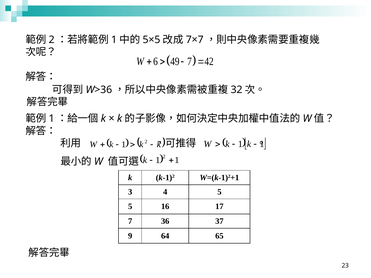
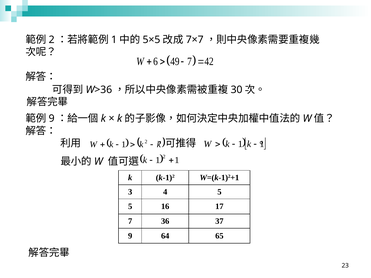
32: 32 -> 30 (237, 90)
1: 1 -> 9 (52, 119)
